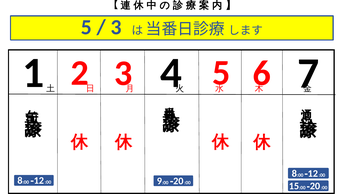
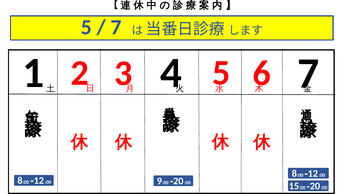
3: 3 -> 7 (116, 27)
